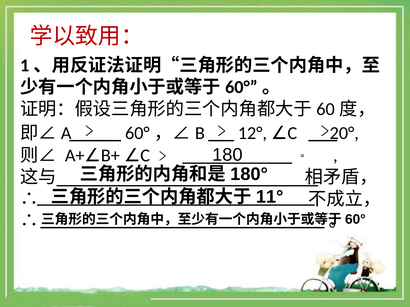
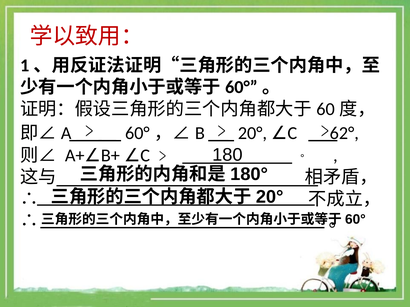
20°: 20° -> 62° (344, 133)
60°，∠B 12°: 12° -> 20° (252, 133)
11°: 11° -> 20° (270, 197)
